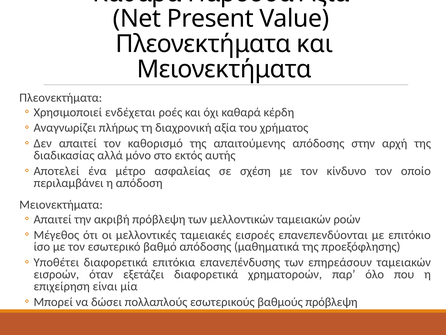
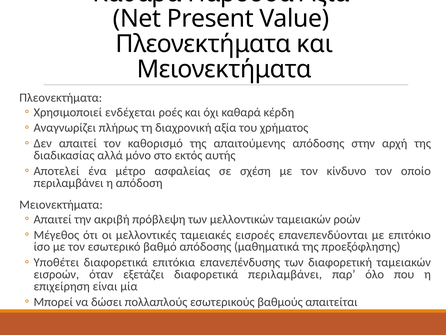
επηρεάσουν: επηρεάσουν -> διαφορετική (340, 262)
διαφορετικά χρηματοροών: χρηματοροών -> περιλαμβάνει (285, 274)
βαθμούς πρόβλεψη: πρόβλεψη -> απαιτείται (331, 302)
